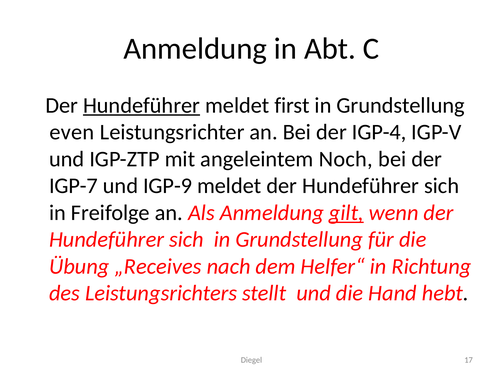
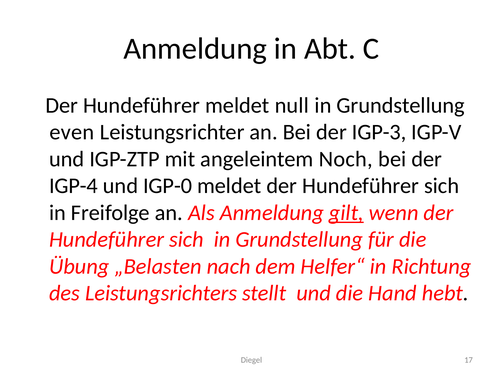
Hundeführer underline: present -> none (142, 106)
first: first -> null (292, 106)
IGP-4: IGP-4 -> IGP-3 (379, 132)
IGP-7: IGP-7 -> IGP-4 (73, 186)
IGP-9: IGP-9 -> IGP-0 (168, 186)
„Receives: „Receives -> „Belasten (158, 267)
